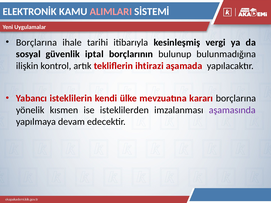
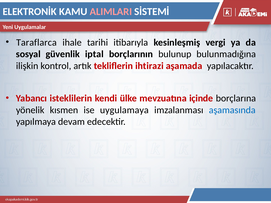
Borçlarına: Borçlarına -> Taraflarca (36, 42)
kararı: kararı -> içinde (201, 98)
isteklilerden: isteklilerden -> uygulamaya (124, 110)
aşamasında colour: purple -> blue (232, 110)
